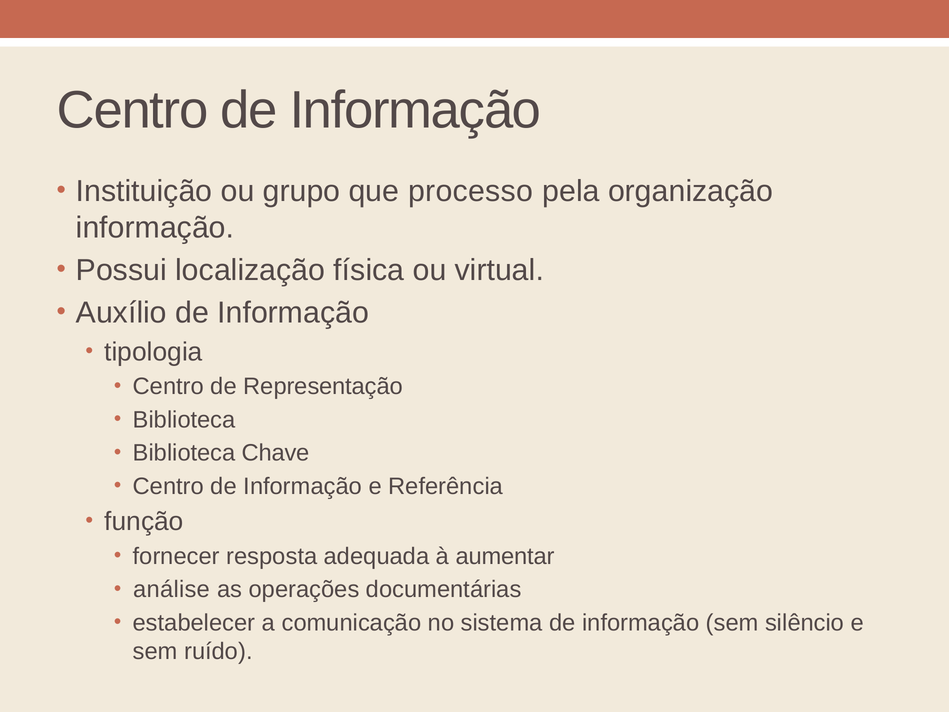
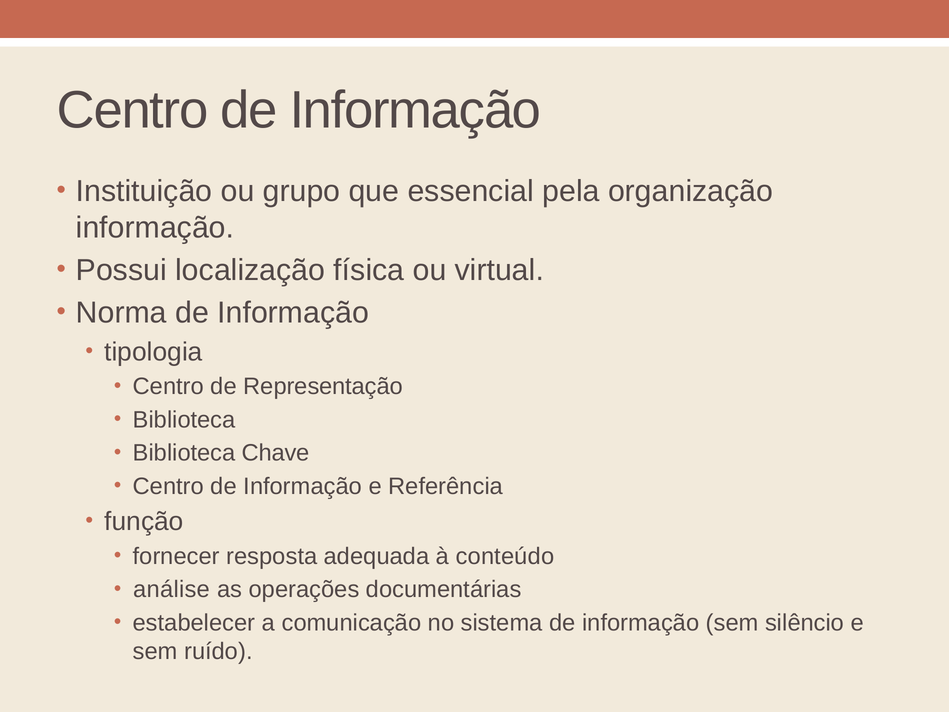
processo: processo -> essencial (471, 191)
Auxílio: Auxílio -> Norma (121, 313)
aumentar: aumentar -> conteúdo (505, 556)
